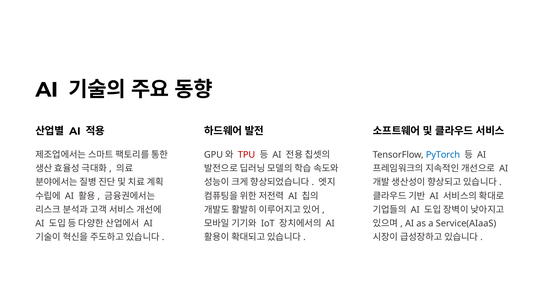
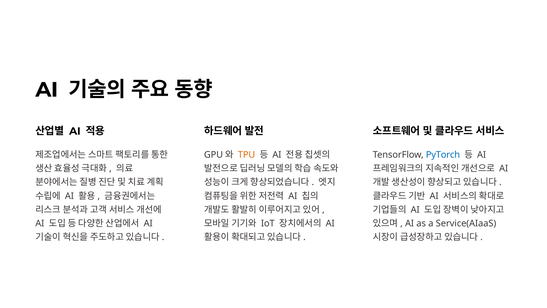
TPU colour: red -> orange (247, 155)
